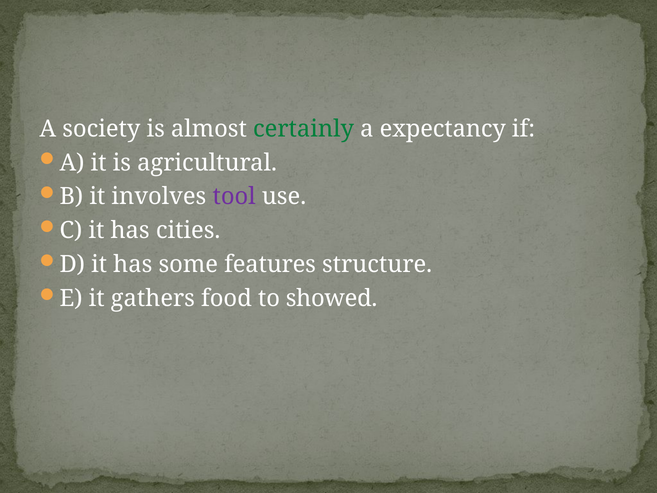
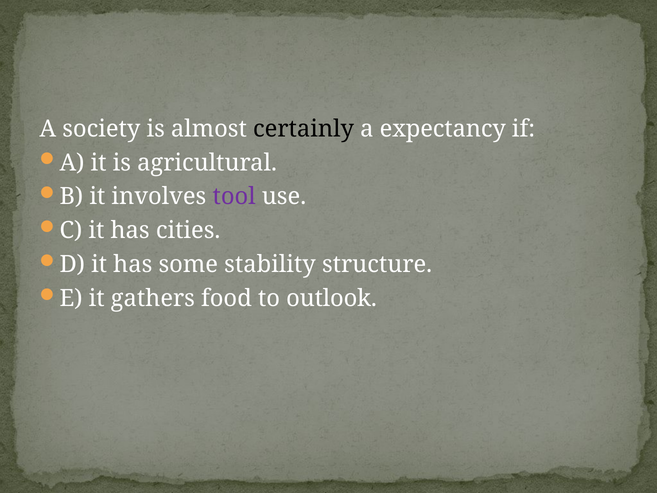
certainly colour: green -> black (304, 129)
features: features -> stability (270, 264)
showed: showed -> outlook (332, 298)
